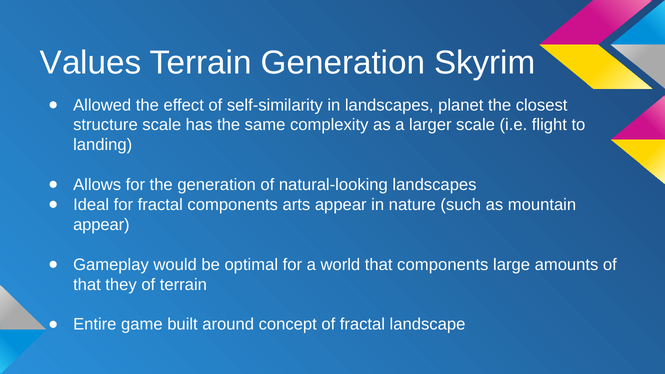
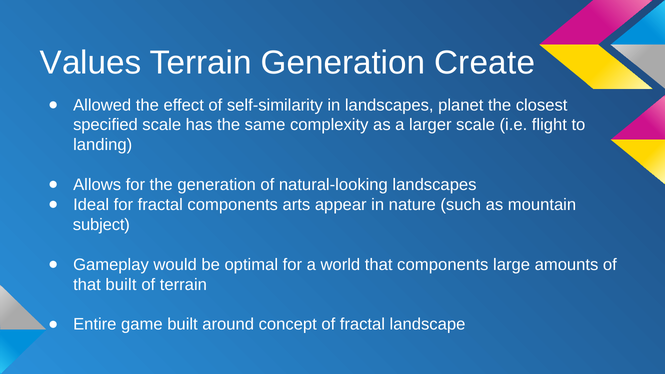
Skyrim: Skyrim -> Create (485, 63)
structure: structure -> specified (106, 125)
appear: appear -> subject (101, 225)
that they: they -> built (121, 285)
